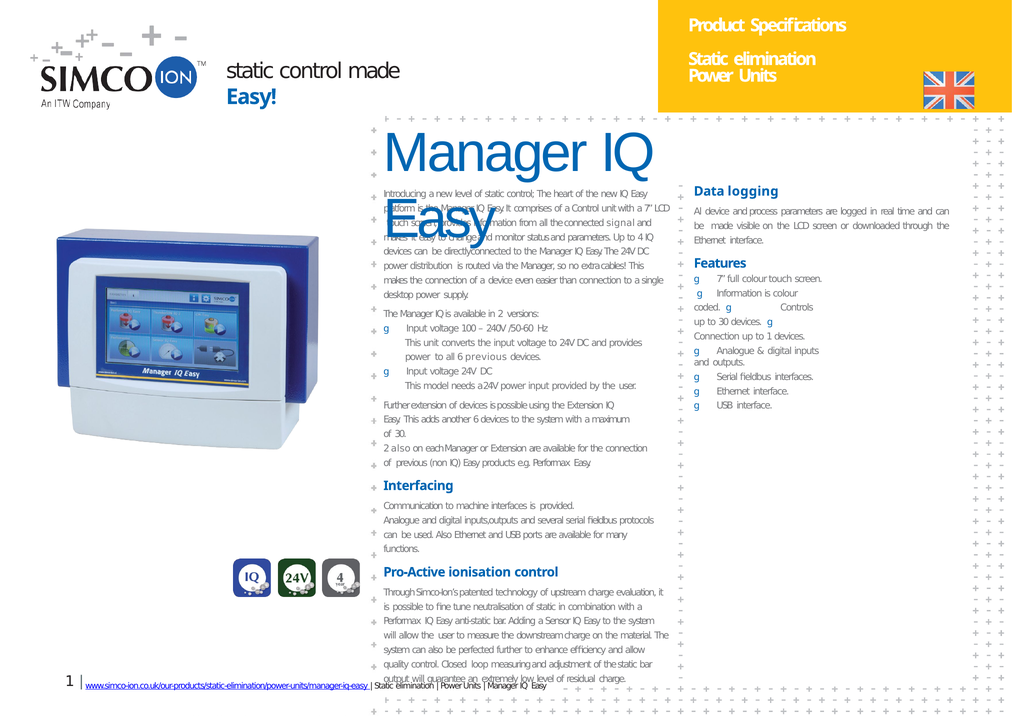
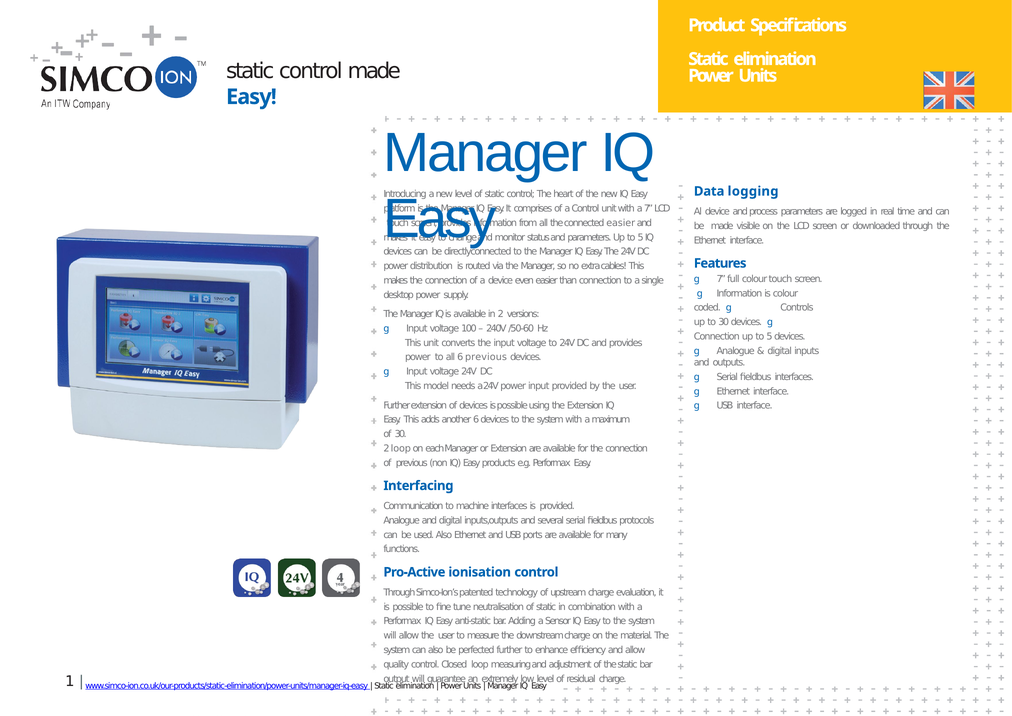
connected signal: signal -> easier (621, 223)
parameters Up to 4: 4 -> 5 (641, 237)
Connection up to 1: 1 -> 5 (770, 336)
2 also: also -> loop (401, 448)
